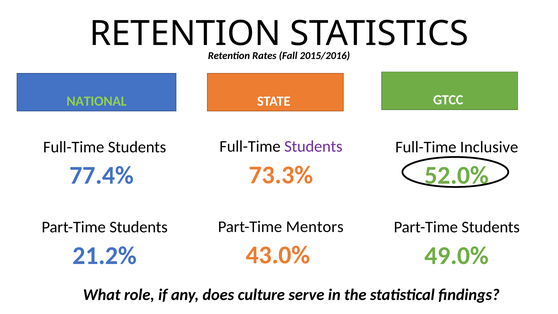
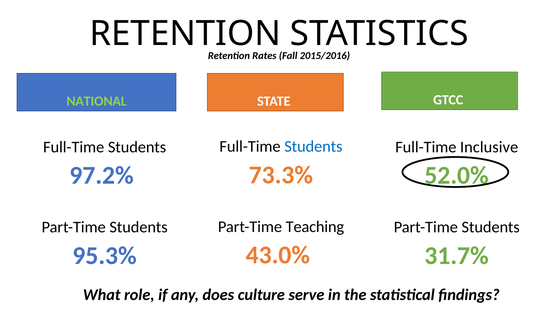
Students colour: purple -> blue (313, 146)
77.4%: 77.4% -> 97.2% (102, 175)
Mentors: Mentors -> Teaching (315, 227)
21.2%: 21.2% -> 95.3% (105, 256)
49.0%: 49.0% -> 31.7% (457, 256)
